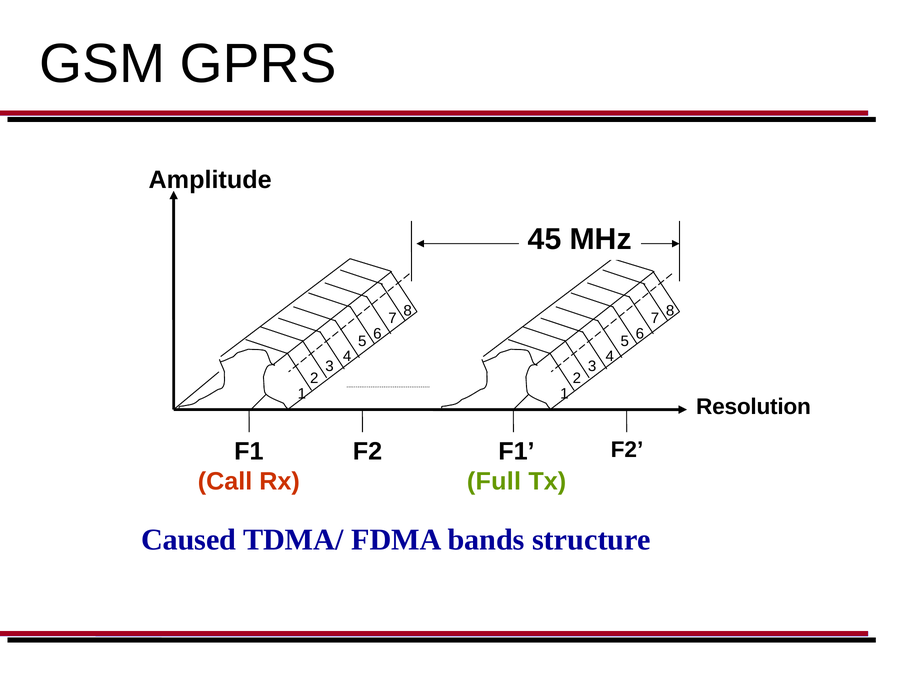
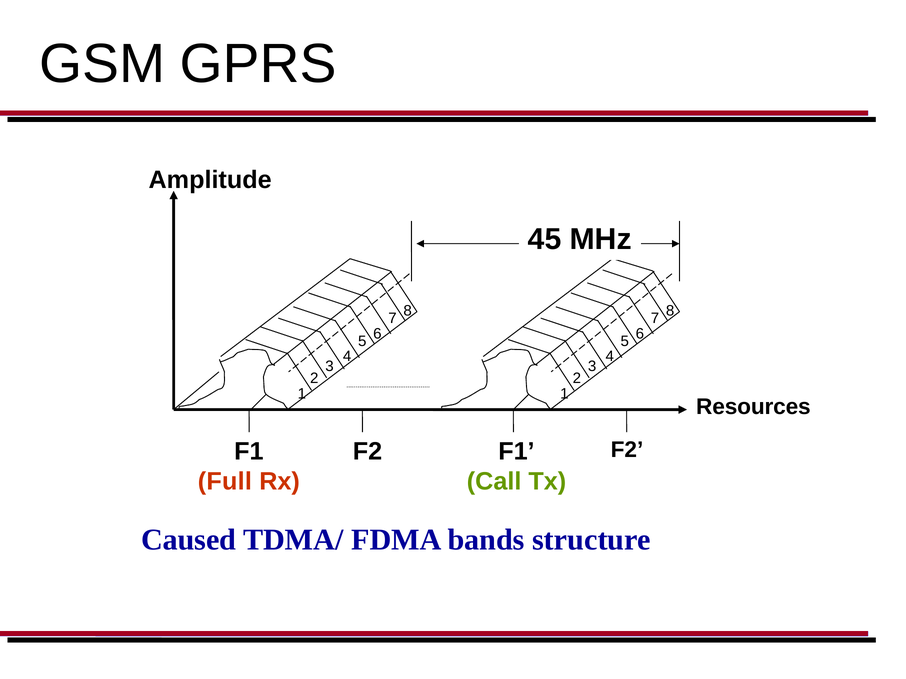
Resolution: Resolution -> Resources (753, 407)
Call: Call -> Full (225, 482)
Full: Full -> Call (494, 482)
